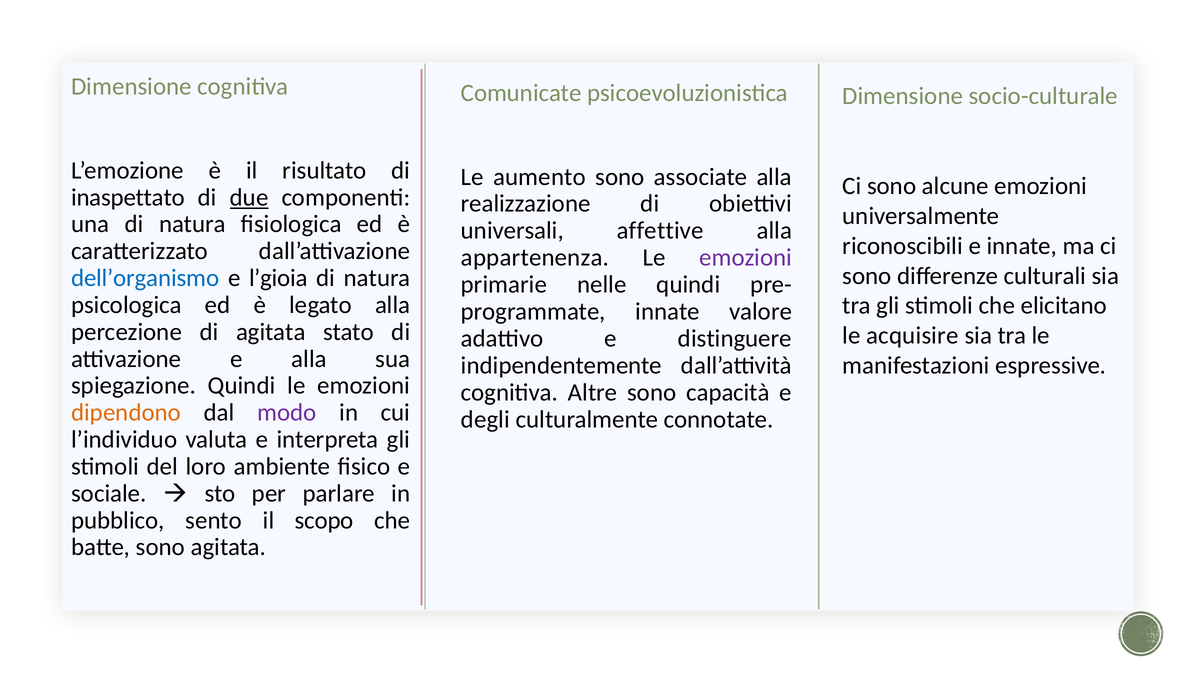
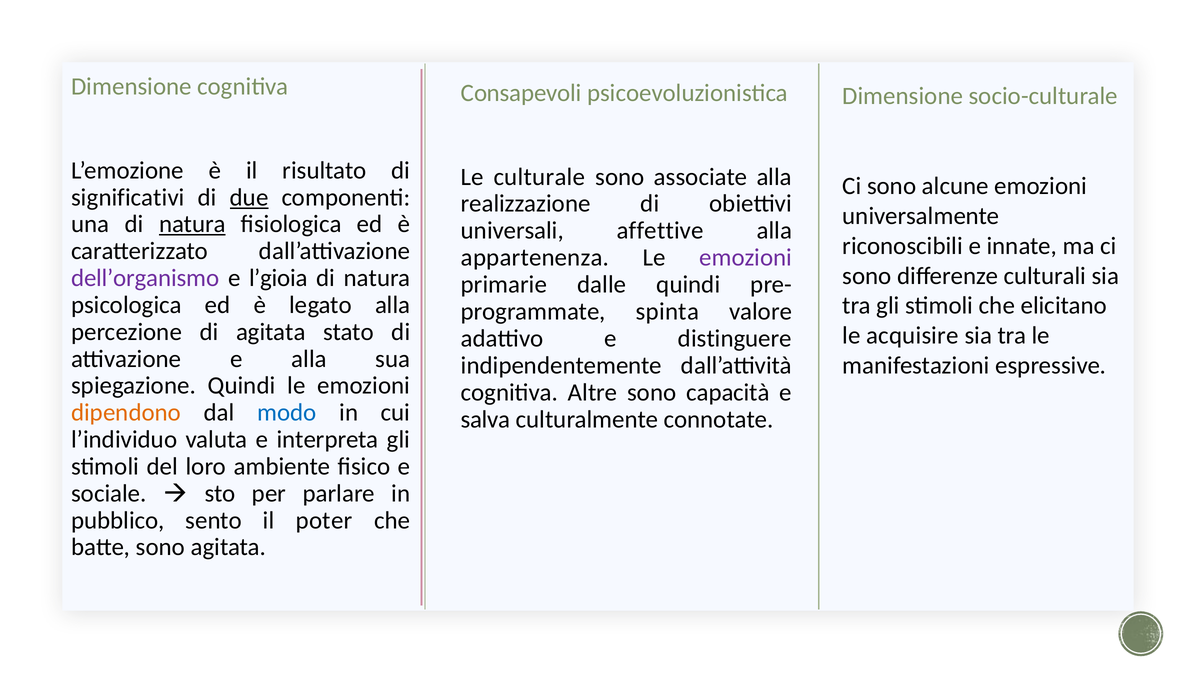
Comunicate: Comunicate -> Consapevoli (521, 93)
aumento: aumento -> culturale (539, 177)
inaspettato: inaspettato -> significativi (128, 197)
natura underline: none -> present (192, 224)
dell’organismo colour: blue -> purple (145, 278)
nelle: nelle -> dalle (602, 284)
innate: innate -> spinta (667, 311)
modo colour: purple -> blue (287, 413)
degli: degli -> salva (486, 419)
scopo: scopo -> poter (324, 520)
